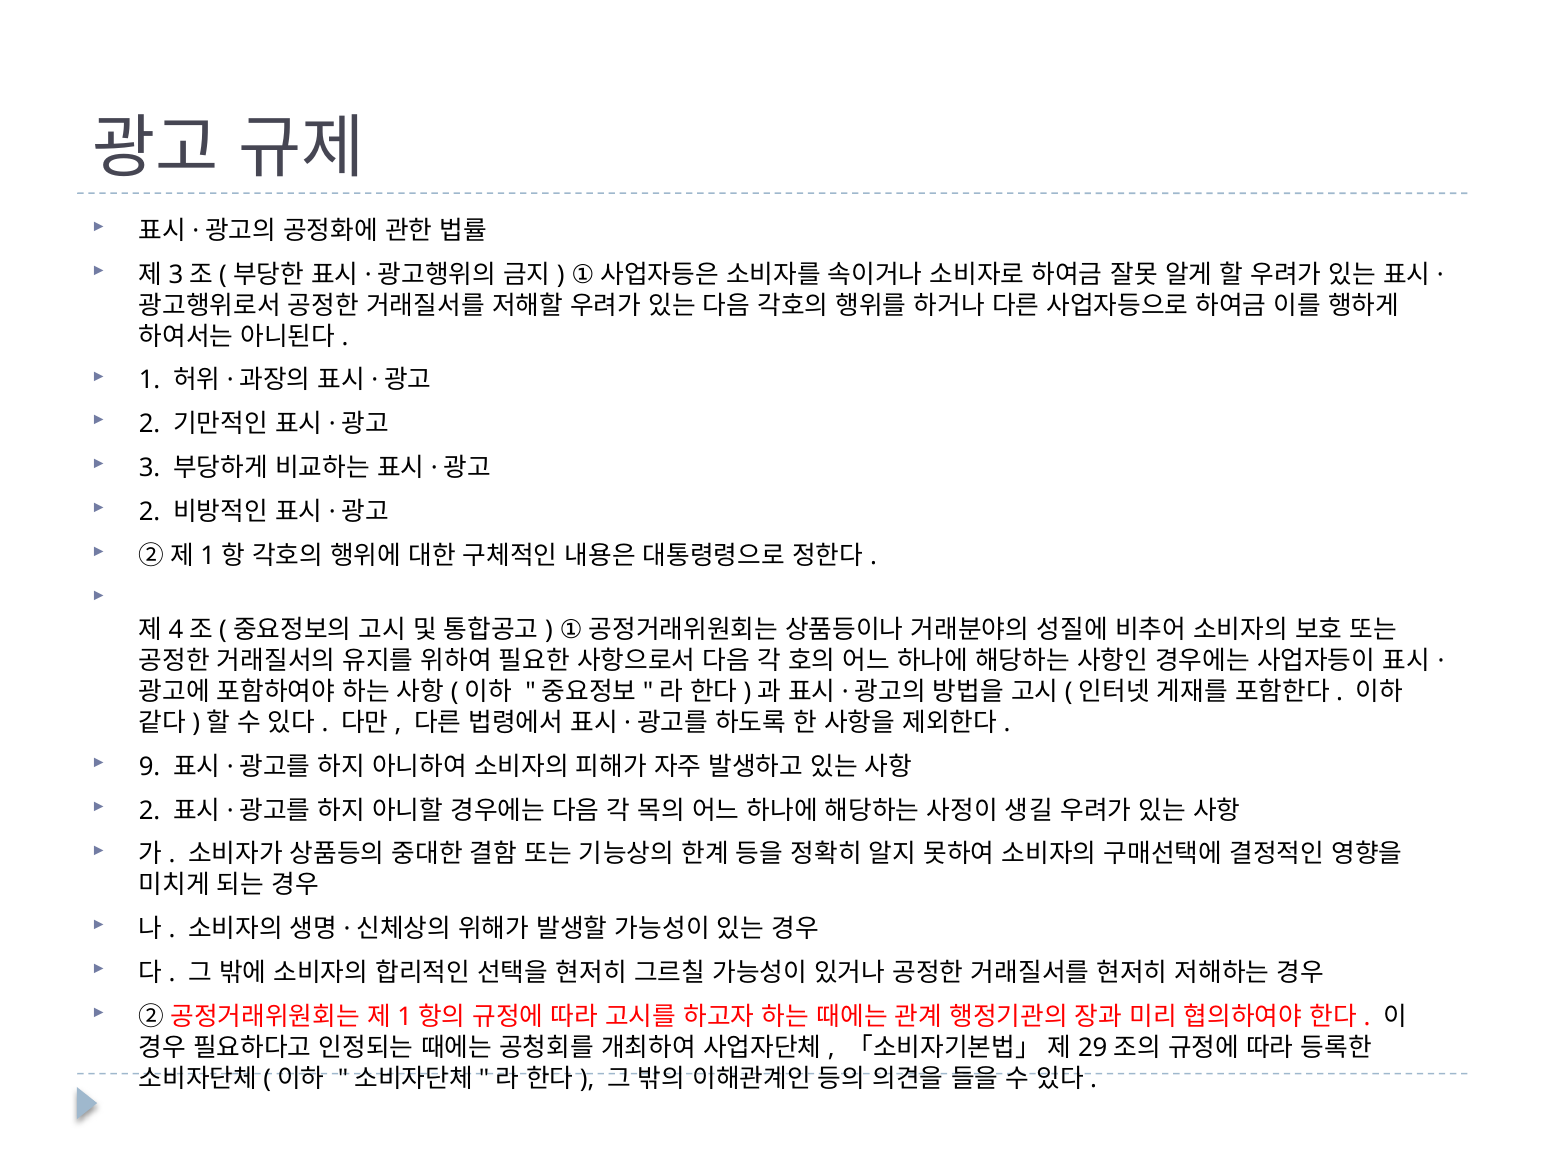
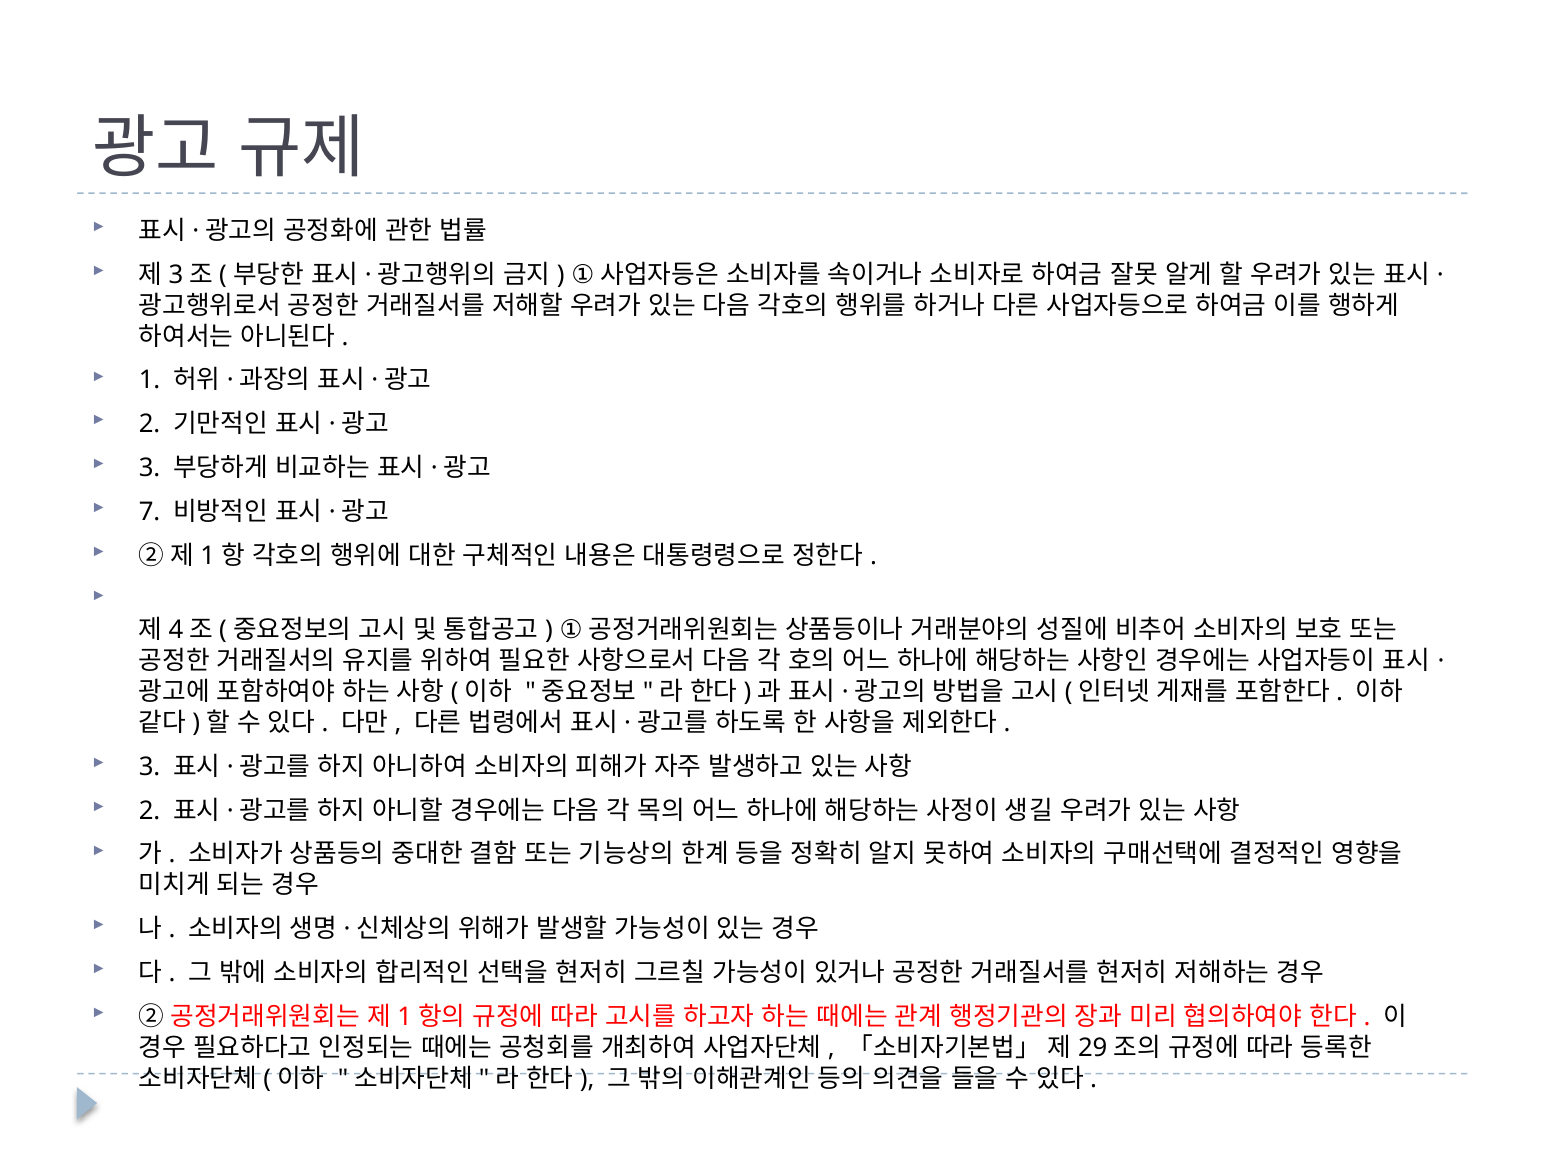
2: 2 -> 7 (150, 512)
9: 9 -> 3 (150, 767)
